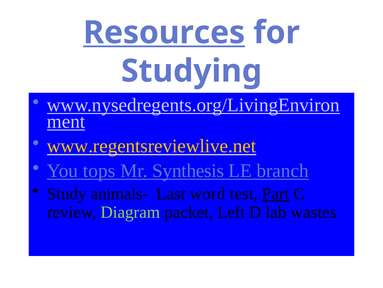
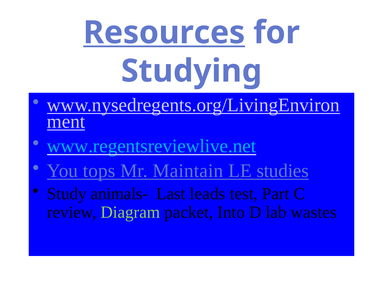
www.regentsreviewlive.net colour: yellow -> light blue (152, 146)
Synthesis: Synthesis -> Maintain (188, 170)
branch: branch -> studies (283, 170)
word: word -> leads (208, 193)
Part underline: present -> none (276, 193)
Left: Left -> Into (231, 212)
